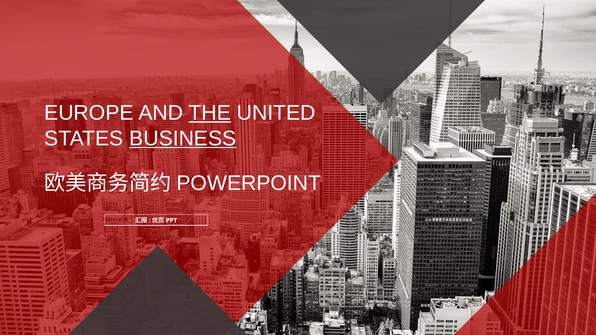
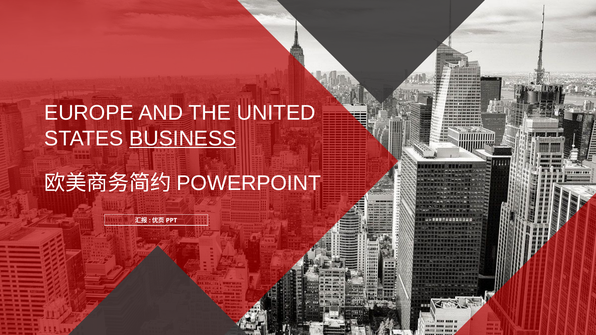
THE underline: present -> none (210, 113)
